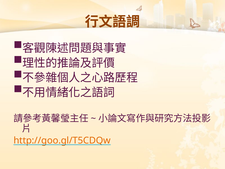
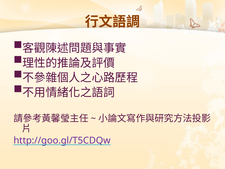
http://goo.gl/T5CDQw colour: orange -> purple (62, 140)
